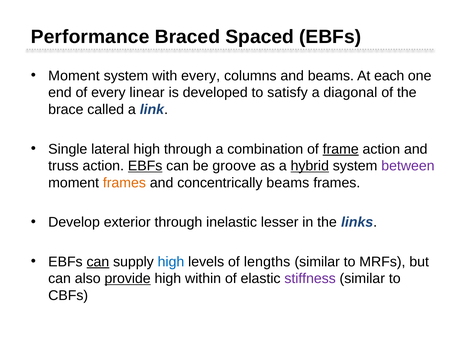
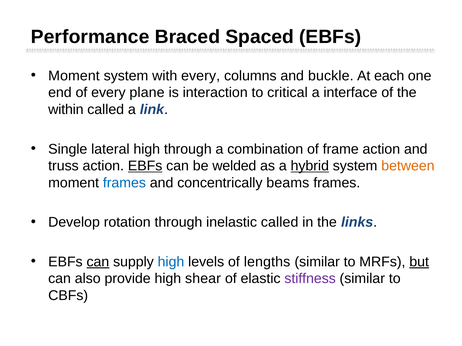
and beams: beams -> buckle (331, 76)
linear: linear -> plane (147, 93)
developed: developed -> interaction (215, 93)
satisfy: satisfy -> critical (287, 93)
diagonal: diagonal -> interface (350, 93)
brace: brace -> within (66, 110)
frame underline: present -> none (341, 149)
groove: groove -> welded (234, 166)
between colour: purple -> orange (408, 166)
frames colour: orange -> blue (124, 183)
exterior: exterior -> rotation (127, 223)
inelastic lesser: lesser -> called (280, 223)
but underline: none -> present (419, 262)
provide underline: present -> none (128, 279)
within: within -> shear (203, 279)
